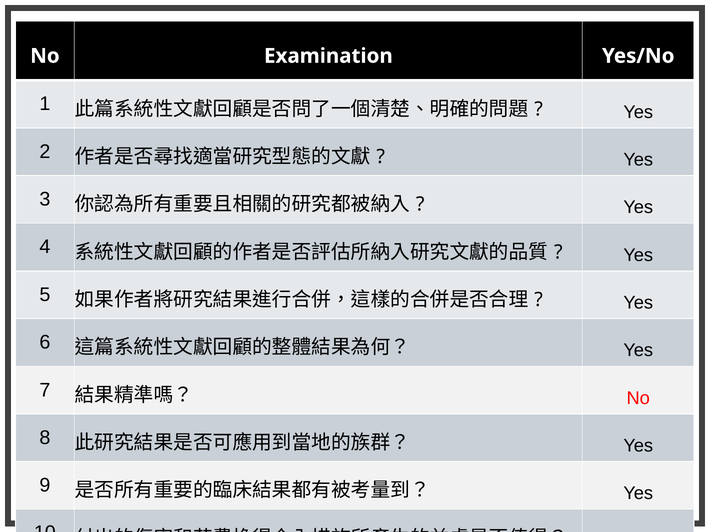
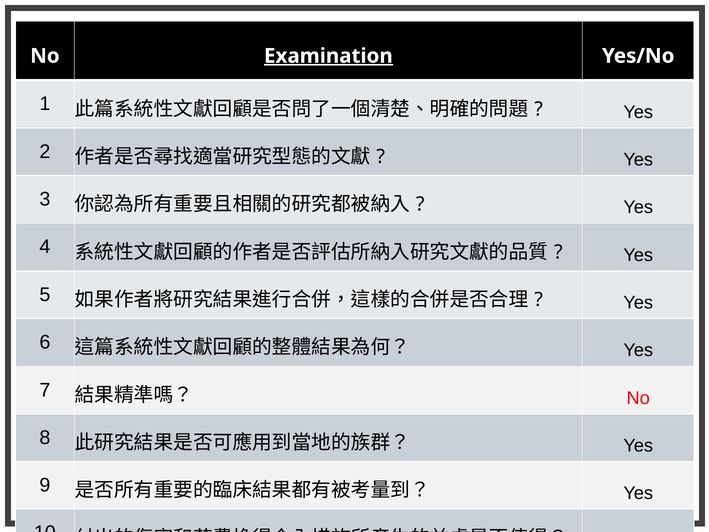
Examination underline: none -> present (328, 56)
